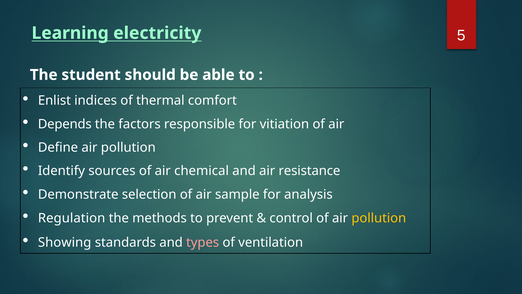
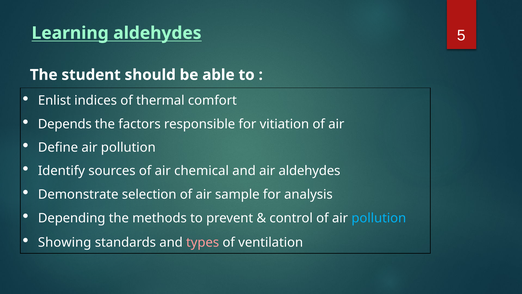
Learning electricity: electricity -> aldehydes (157, 33)
air resistance: resistance -> aldehydes (309, 171)
Regulation: Regulation -> Depending (72, 218)
pollution colour: yellow -> light blue (379, 218)
